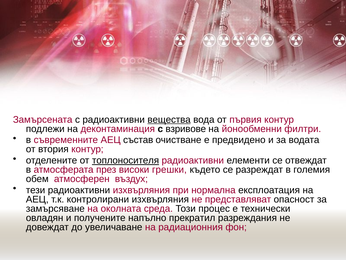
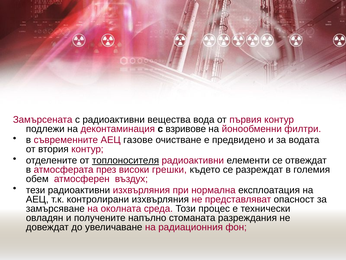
вещества underline: present -> none (169, 119)
състав: състав -> газове (138, 140)
прекратил: прекратил -> стоманата (192, 217)
